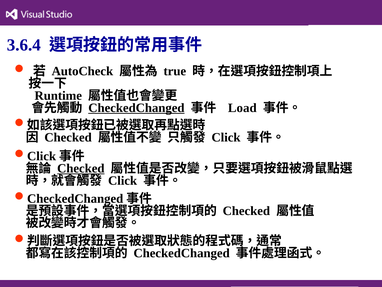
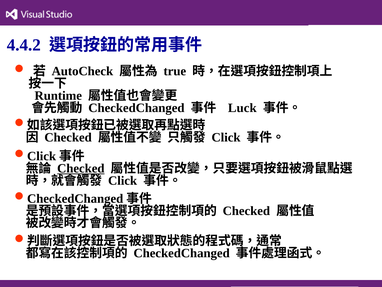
3.6.4: 3.6.4 -> 4.4.2 (24, 45)
CheckedChanged underline: present -> none (136, 108)
Load: Load -> Luck (242, 108)
